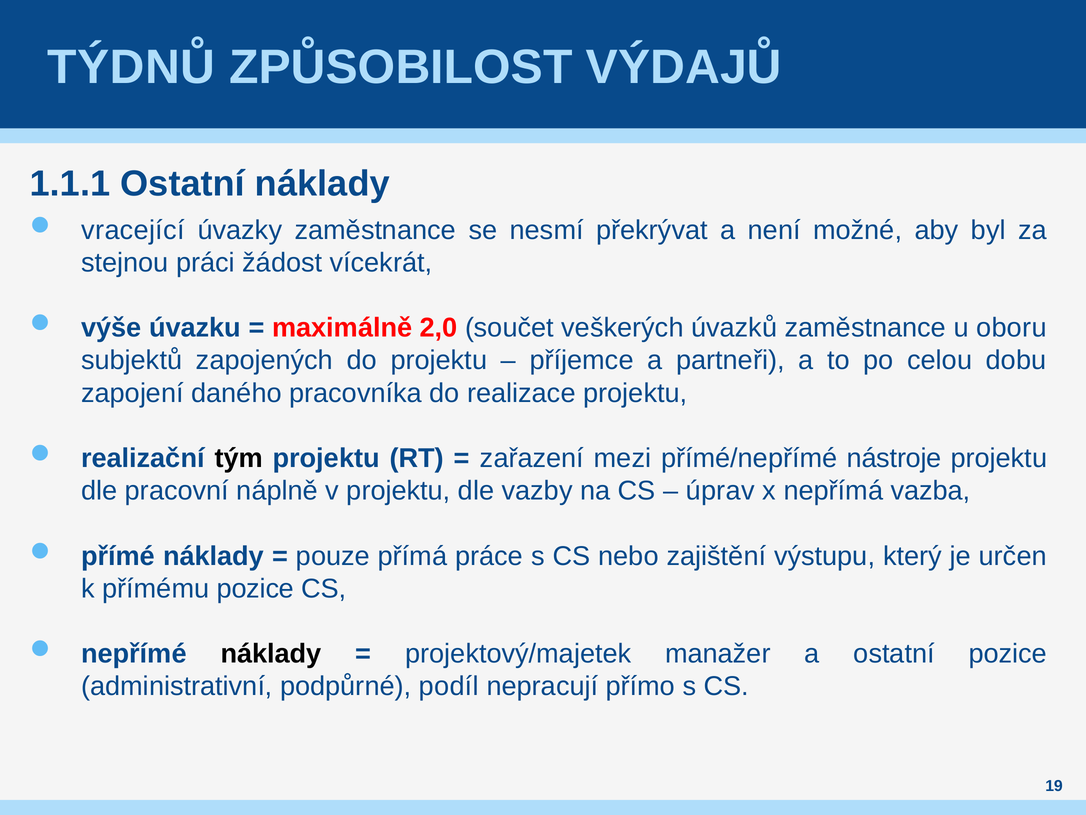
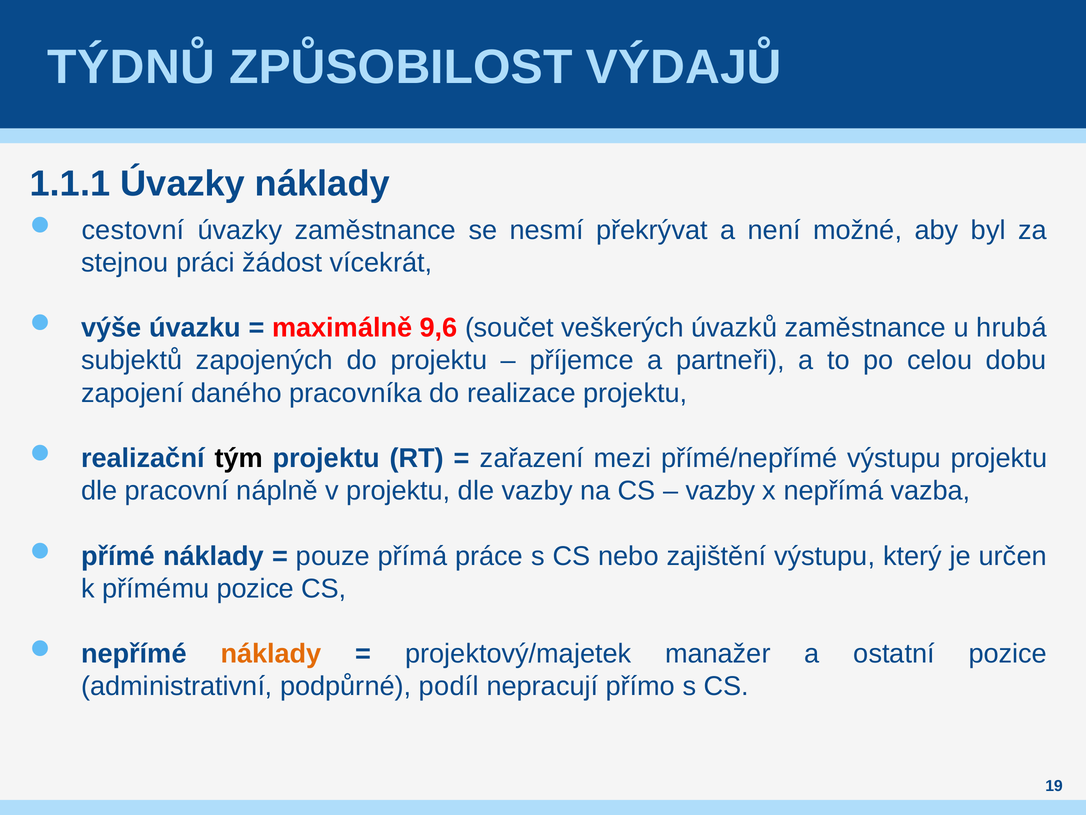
1.1.1 Ostatní: Ostatní -> Úvazky (183, 183)
vracející: vracející -> cestovní (133, 230)
2,0: 2,0 -> 9,6 (439, 328)
oboru: oboru -> hrubá (1011, 328)
přímé/nepřímé nástroje: nástroje -> výstupu (894, 458)
úprav: úprav -> vazby (720, 491)
náklady colour: black -> orange (271, 653)
